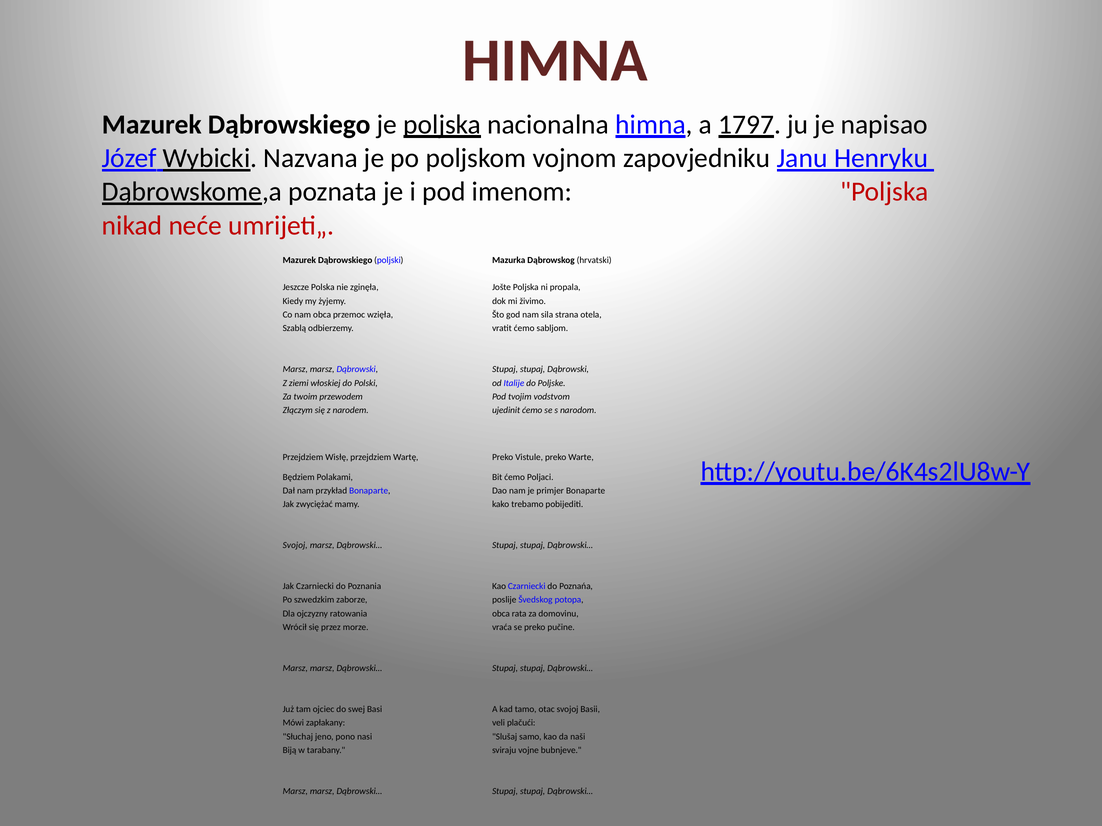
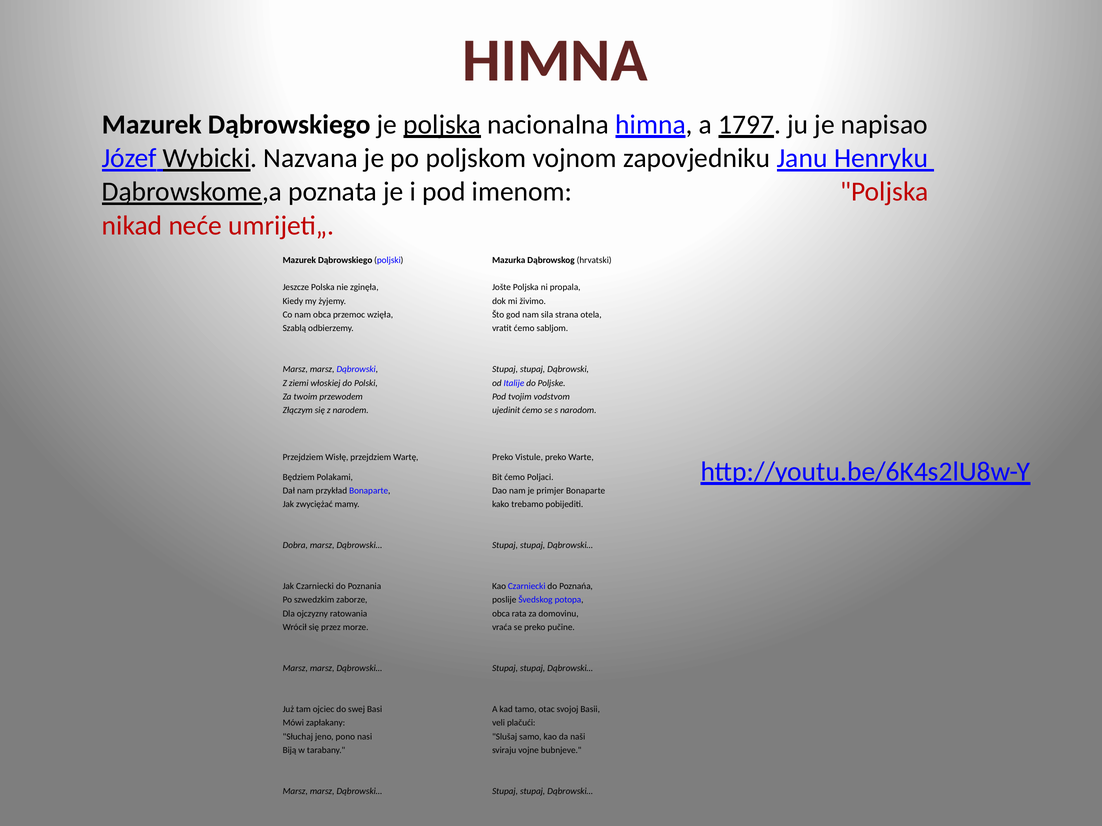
Svojoj: Svojoj -> Dobra (295, 546)
